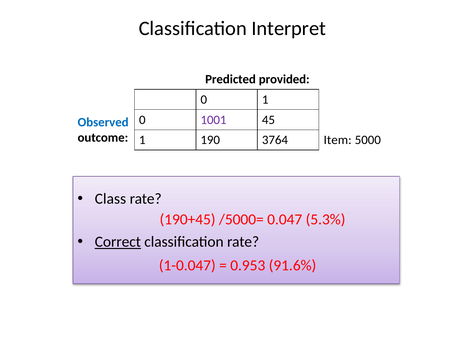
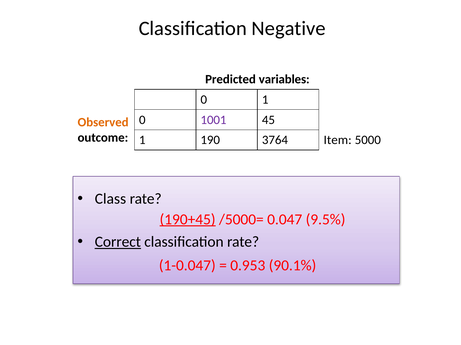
Interpret: Interpret -> Negative (289, 28)
provided: provided -> variables (284, 79)
Observed colour: blue -> orange (103, 122)
190+45 underline: none -> present (188, 220)
5.3%: 5.3% -> 9.5% (326, 220)
91.6%: 91.6% -> 90.1% (293, 266)
